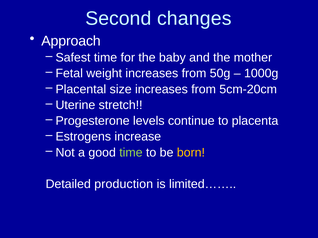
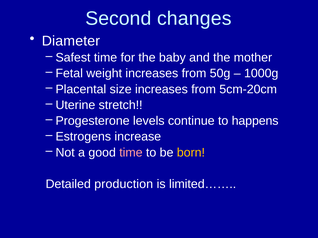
Approach: Approach -> Diameter (71, 41)
placenta: placenta -> happens (255, 121)
time colour: light green -> pink (131, 153)
